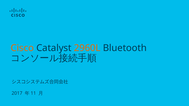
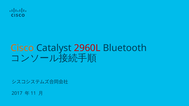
2960L colour: orange -> red (87, 48)
